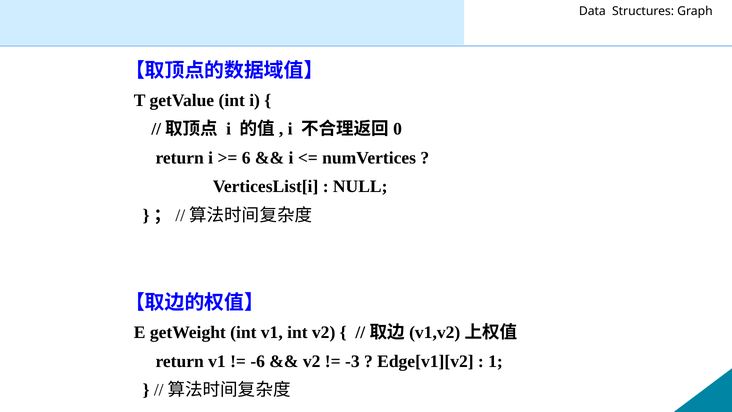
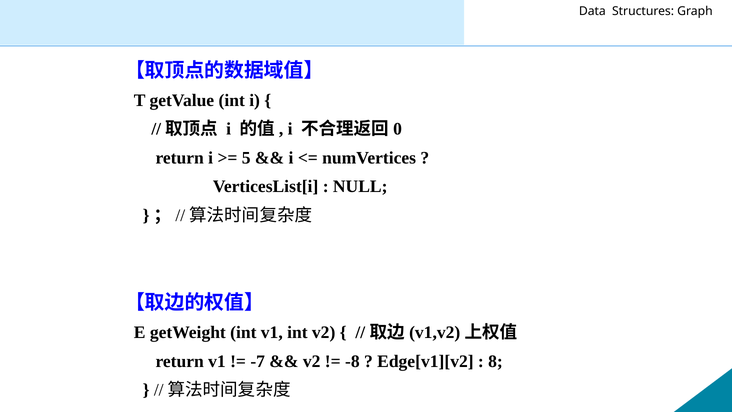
6: 6 -> 5 (246, 158)
-6: -6 -> -7 (258, 361)
-3: -3 -> -8 (352, 361)
1: 1 -> 8 (495, 361)
